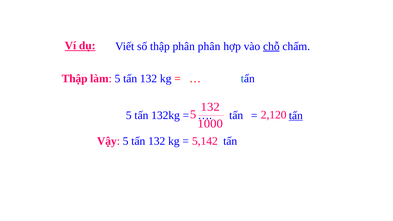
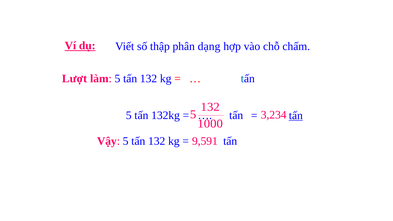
phân phân: phân -> dạng (209, 46)
chỗ underline: present -> none (271, 46)
Thập: Thập -> Lượt (75, 79)
2,120: 2,120 -> 3,234 (274, 115)
5,142: 5,142 -> 9,591 (205, 141)
